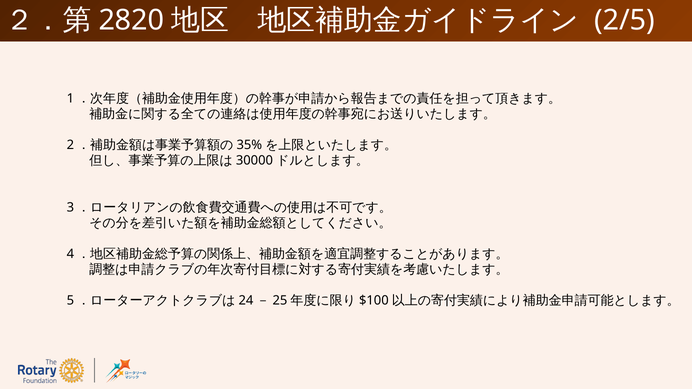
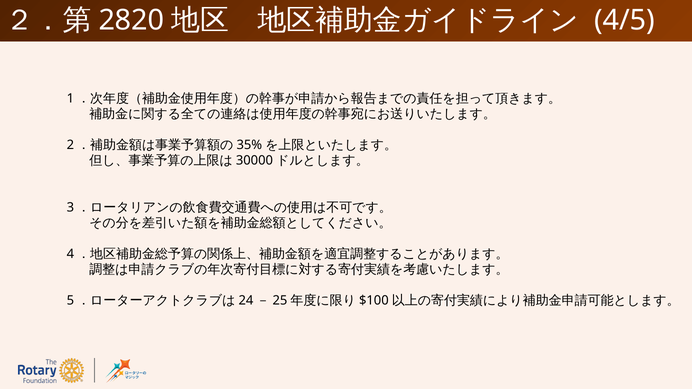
2/5: 2/5 -> 4/5 (624, 20)
